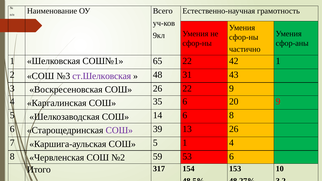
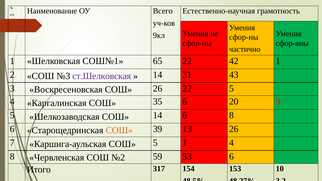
48: 48 -> 14 (158, 75)
22 9: 9 -> 5 (231, 89)
СОШ colour: purple -> orange (119, 130)
